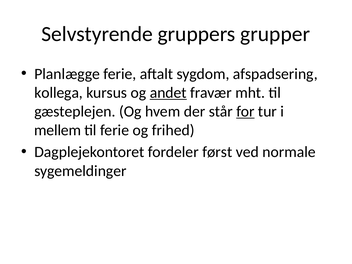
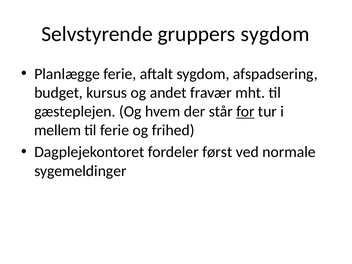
gruppers grupper: grupper -> sygdom (275, 34)
kollega: kollega -> budget (59, 93)
andet underline: present -> none (168, 93)
